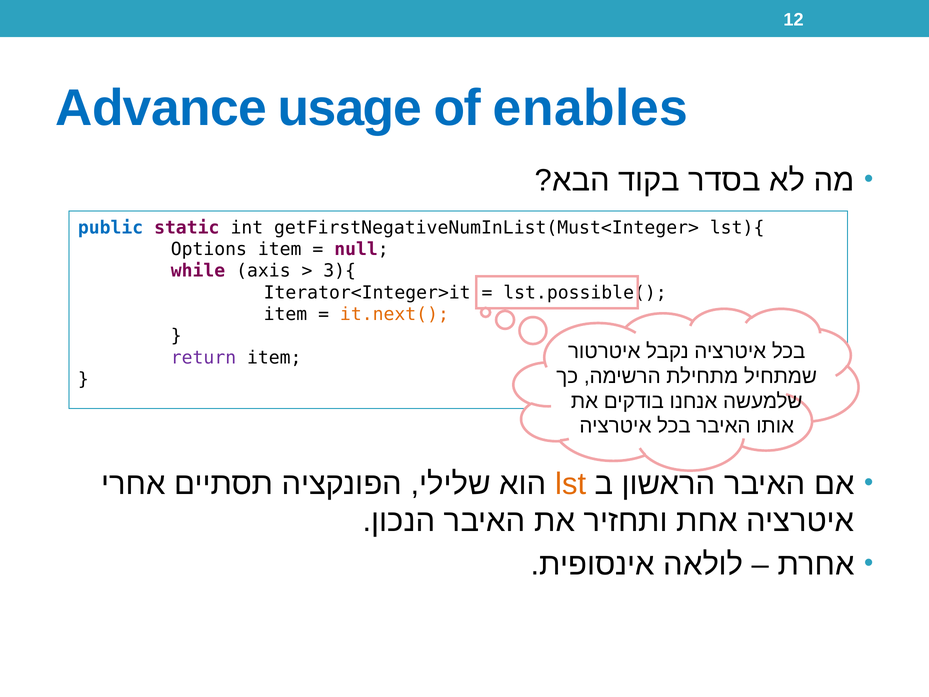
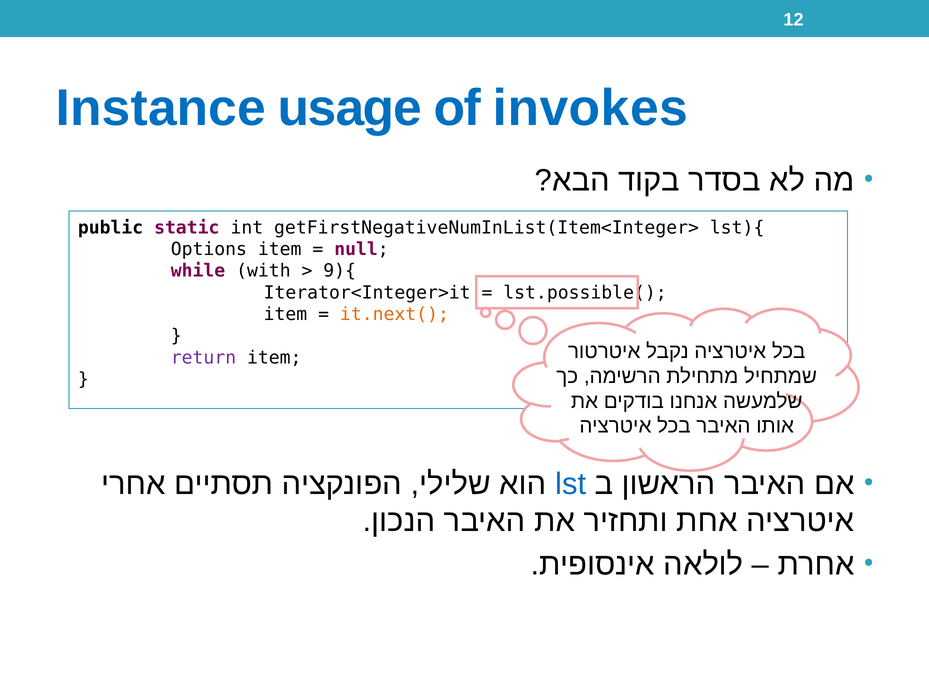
Advance: Advance -> Instance (161, 108)
enables: enables -> invokes (590, 108)
public colour: blue -> black (111, 227)
getFirstNegativeNumInList(Must<Integer>: getFirstNegativeNumInList(Must<Integer> -> getFirstNegativeNumInList(Item<Integer> (487, 227)
axis: axis -> with (263, 271)
3){: 3){ -> 9){ (340, 271)
lst colour: orange -> blue (571, 484)
